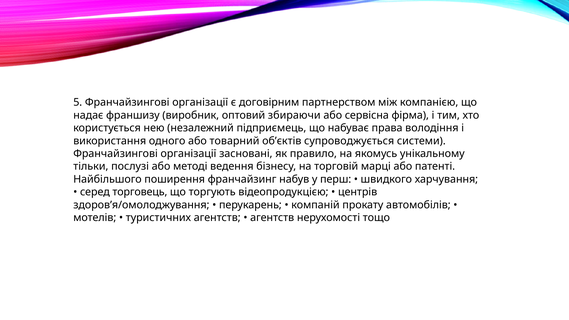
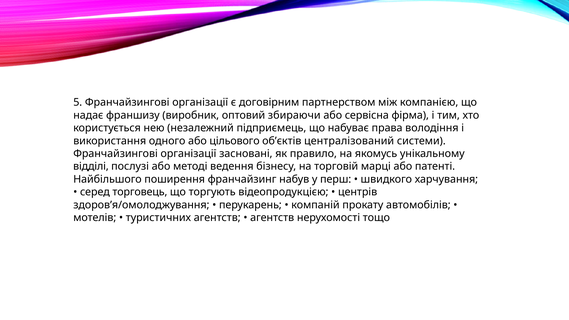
товарний: товарний -> цільового (235, 141)
супроводжується: супроводжується -> централізований (349, 141)
тільки: тільки -> відділі (91, 166)
